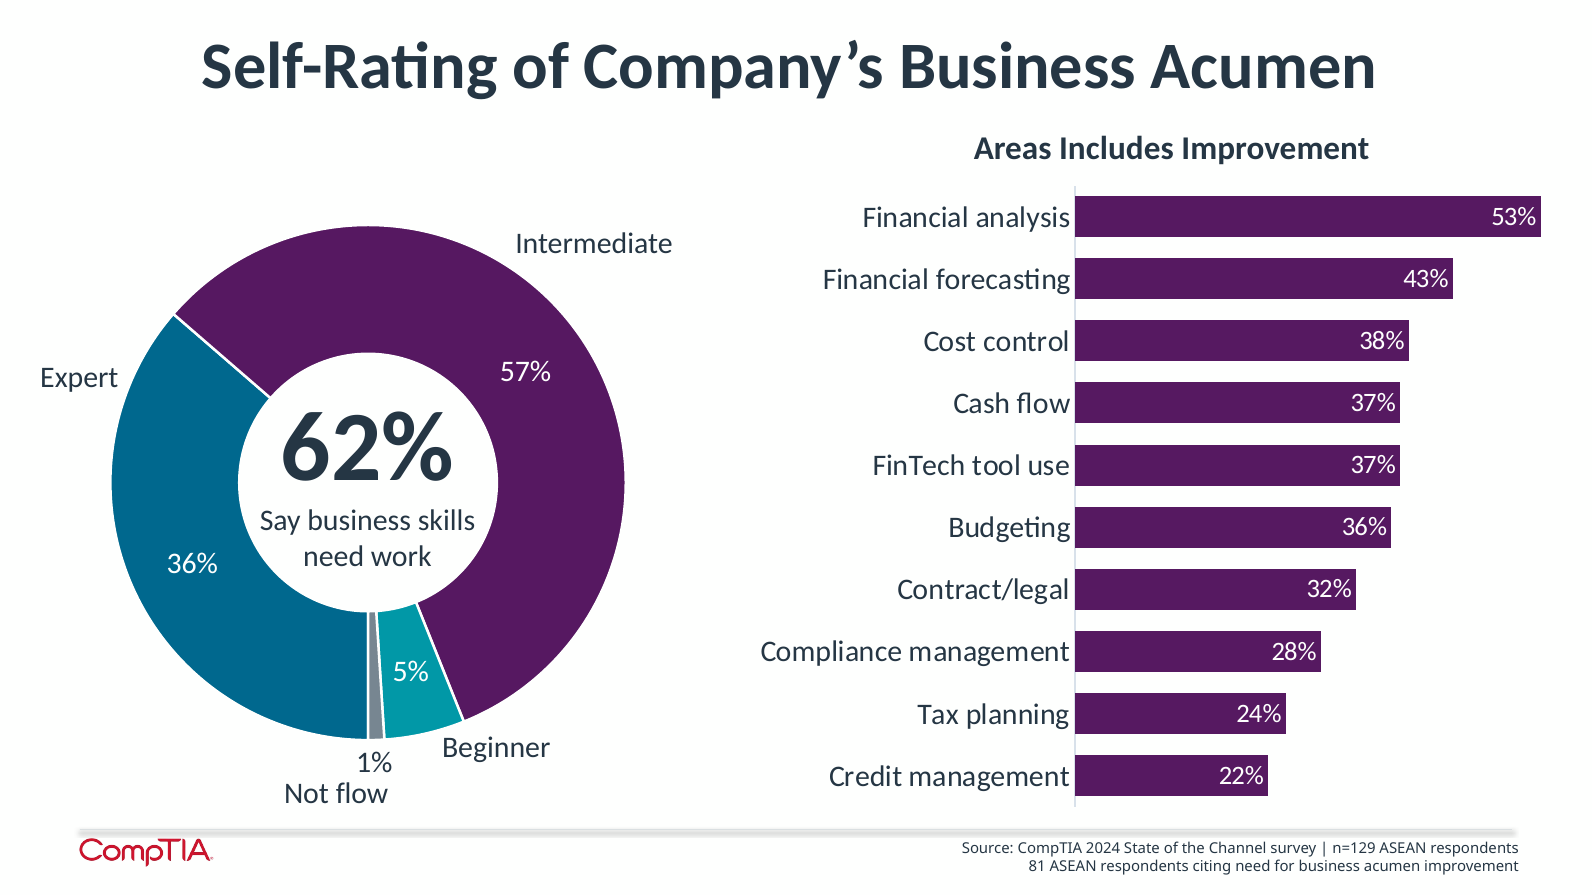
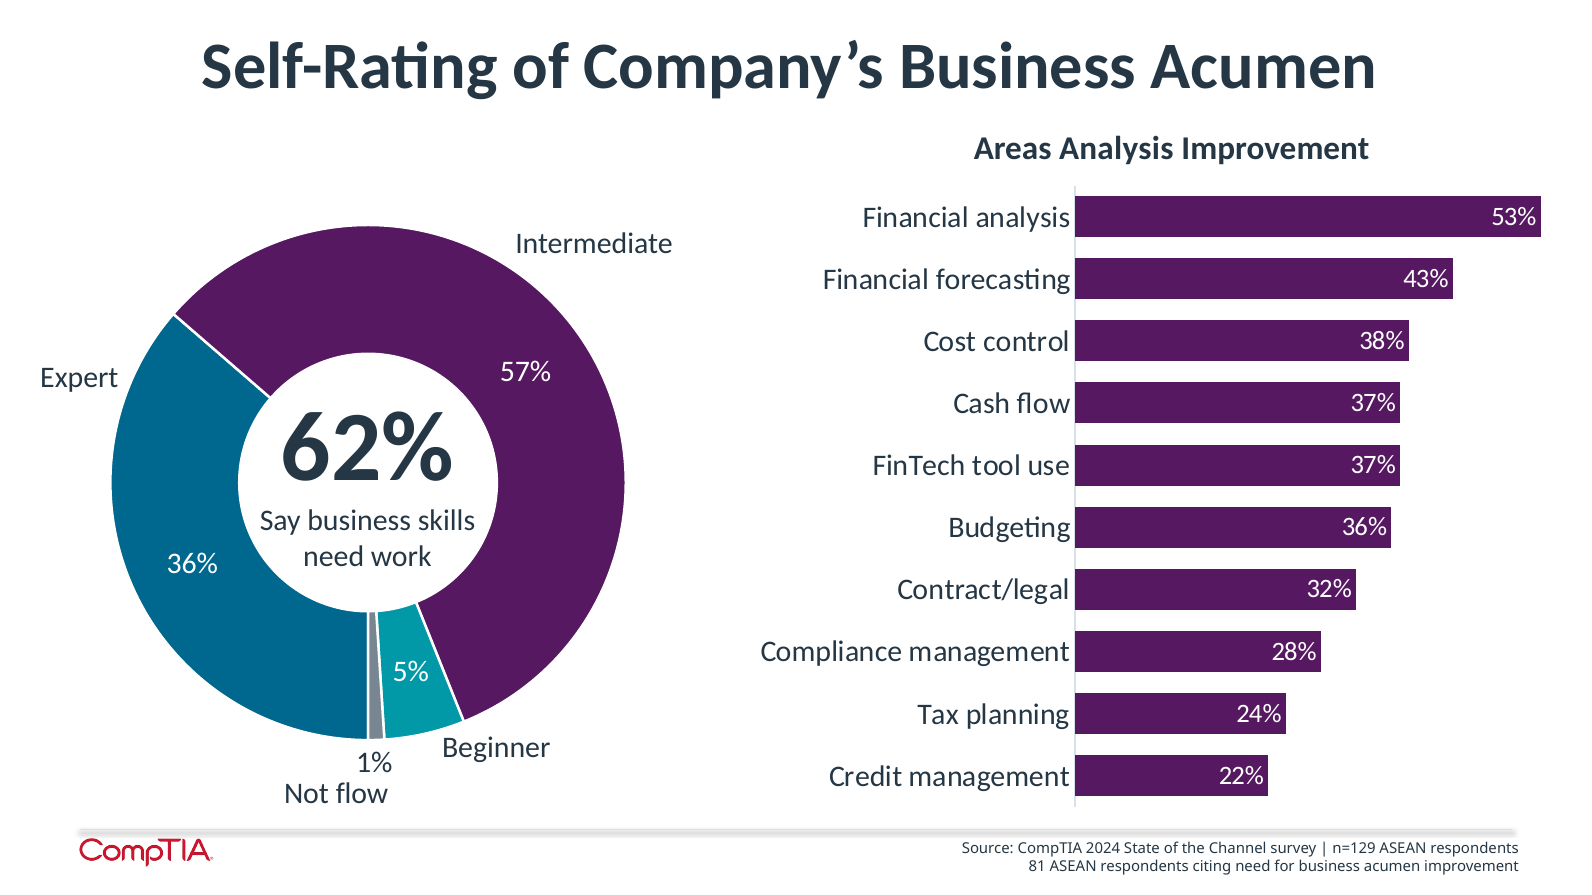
Areas Includes: Includes -> Analysis (1116, 149)
